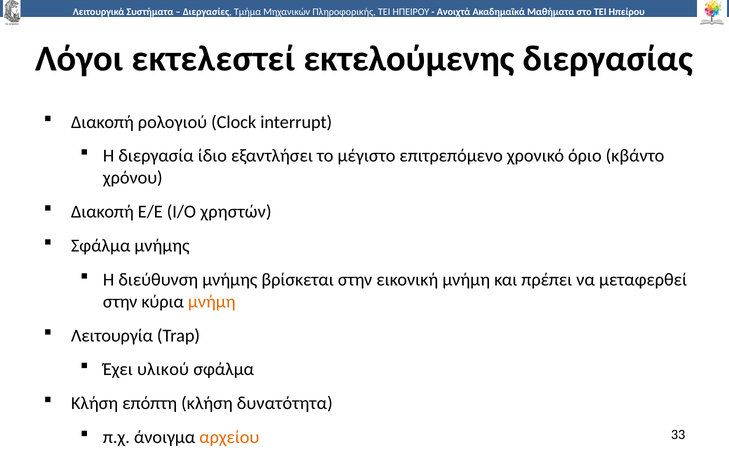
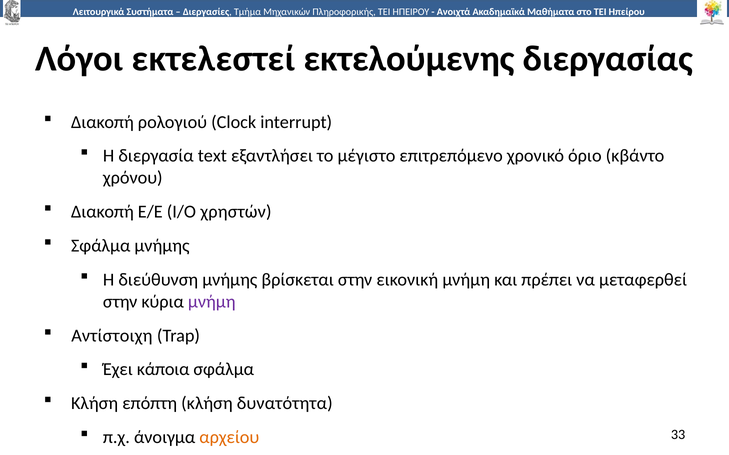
ίδιο: ίδιο -> text (212, 156)
μνήμη colour: orange -> purple (212, 302)
Λειτουργία: Λειτουργία -> Αντίστοιχη (112, 336)
υλικού: υλικού -> κάποια (163, 370)
